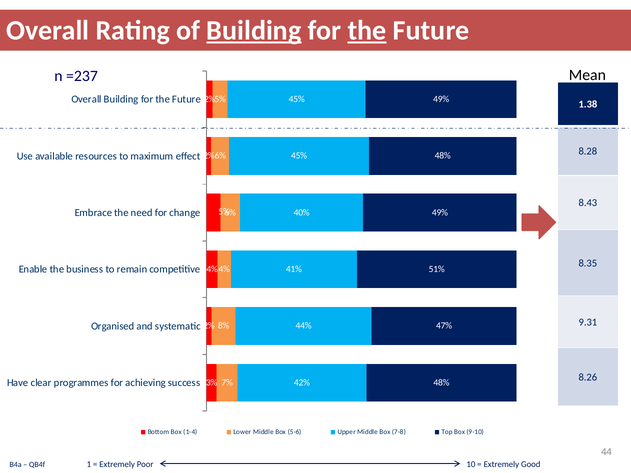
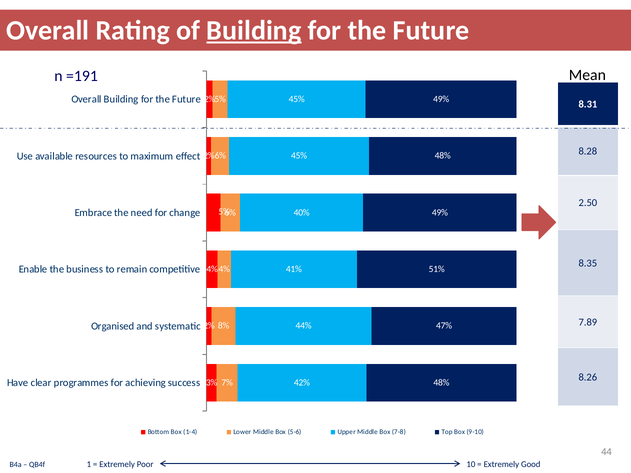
the underline: present -> none (367, 31)
=237: =237 -> =191 (82, 76)
1.38: 1.38 -> 8.31 (588, 104)
8.43: 8.43 -> 2.50 (588, 203)
9.31: 9.31 -> 7.89 (588, 322)
